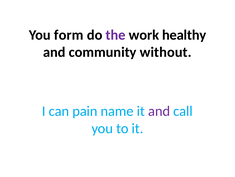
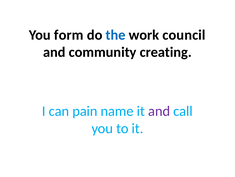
the colour: purple -> blue (116, 35)
healthy: healthy -> council (184, 35)
without: without -> creating (166, 52)
